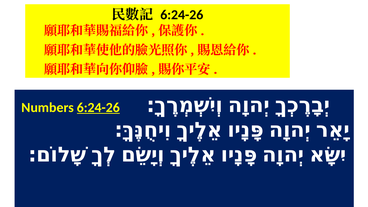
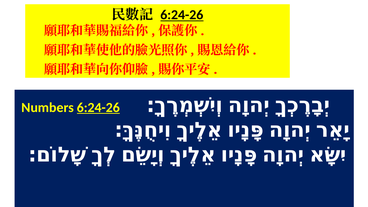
6:24-26 underline: none -> present (182, 15)
